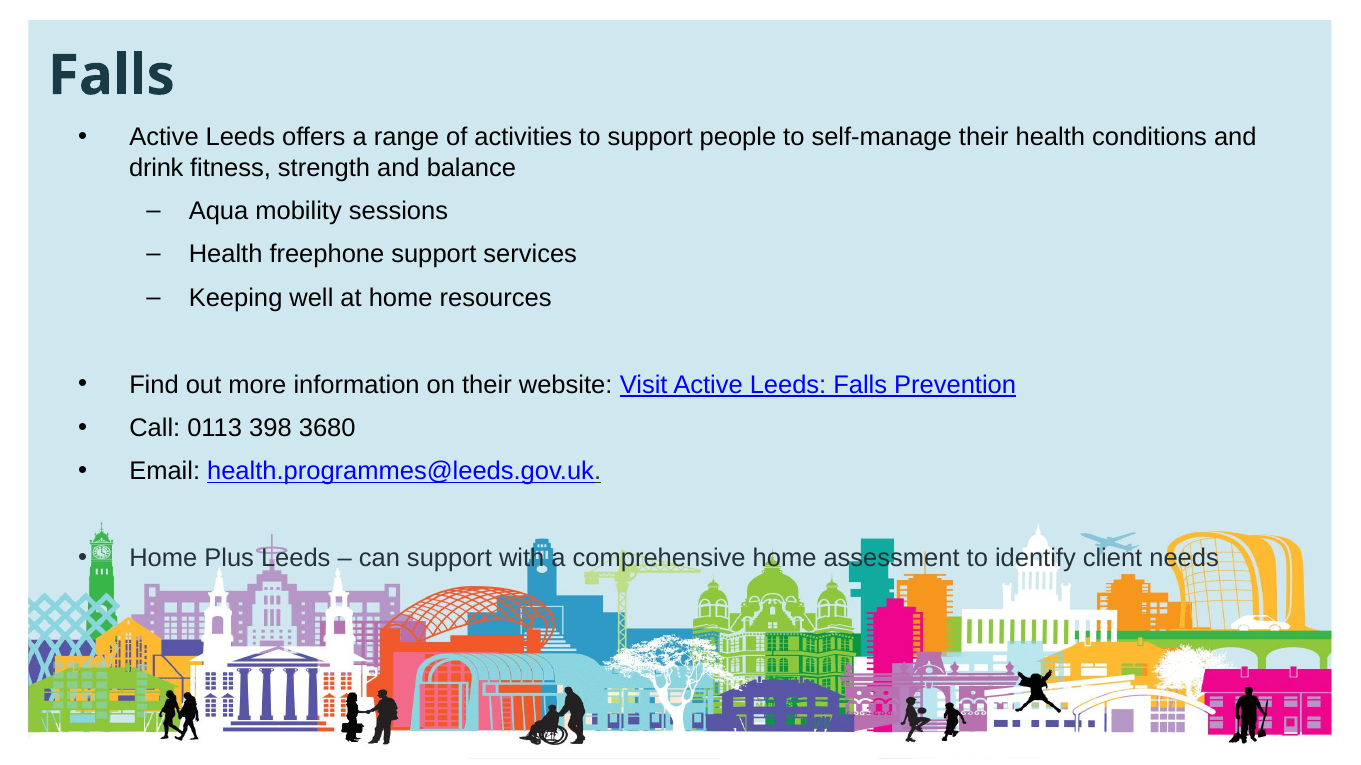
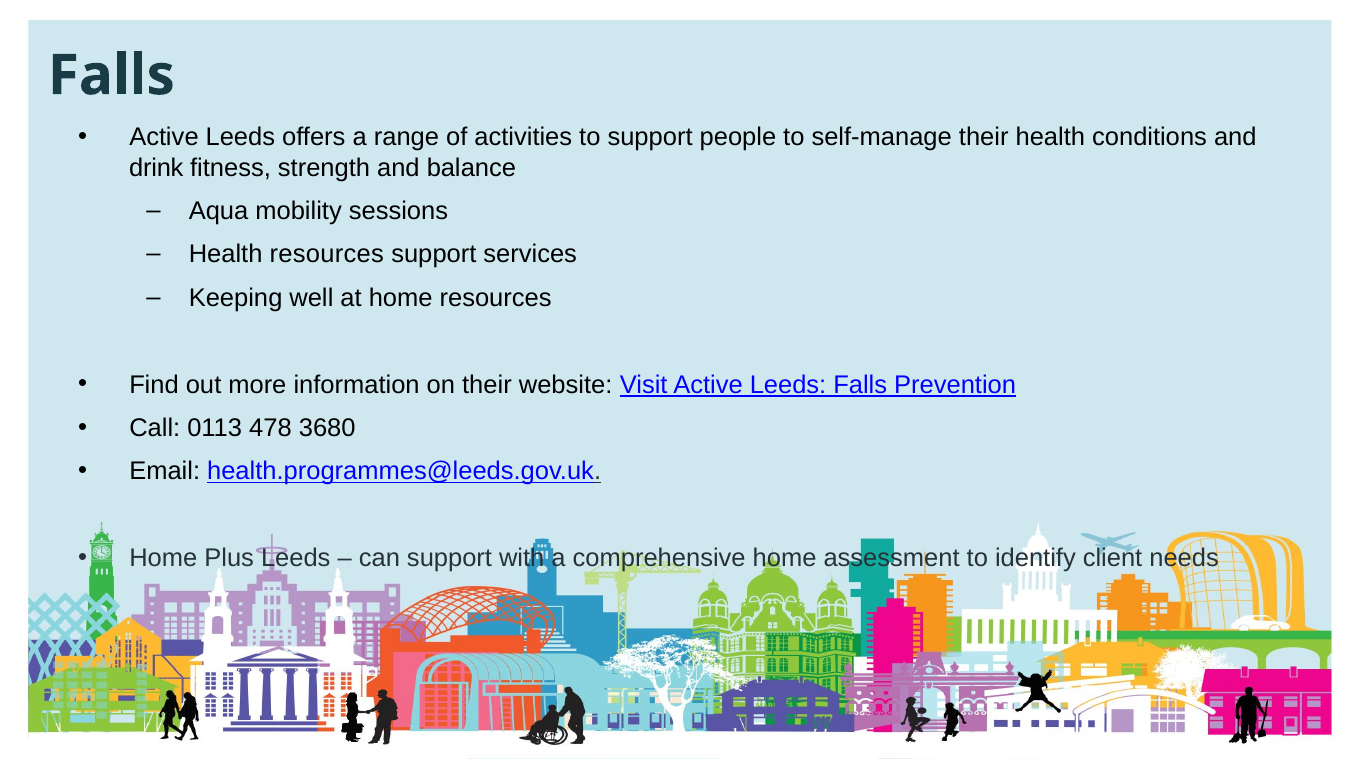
Health freephone: freephone -> resources (327, 255)
398: 398 -> 478 (270, 428)
